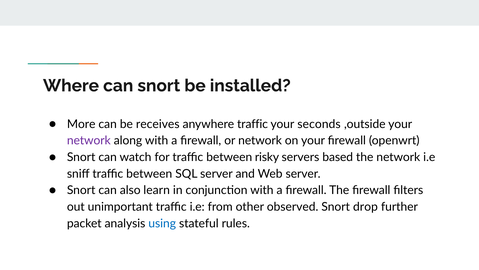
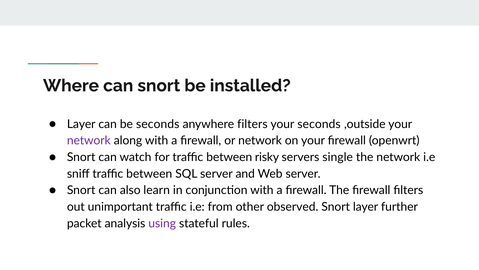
More: More -> Layer (81, 124)
be receives: receives -> seconds (158, 124)
anywhere traffic: traffic -> filters (252, 124)
based: based -> single (338, 157)
Snort drop: drop -> layer (366, 206)
using colour: blue -> purple (162, 223)
